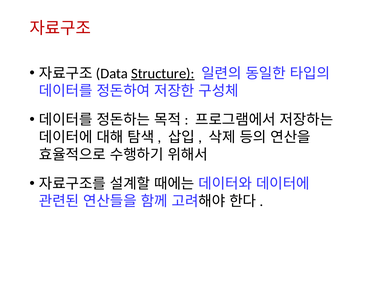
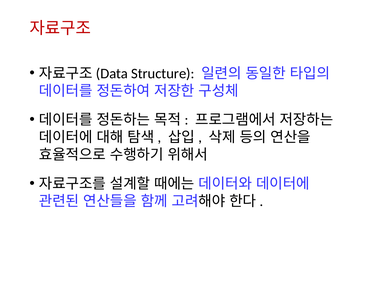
Structure underline: present -> none (163, 74)
